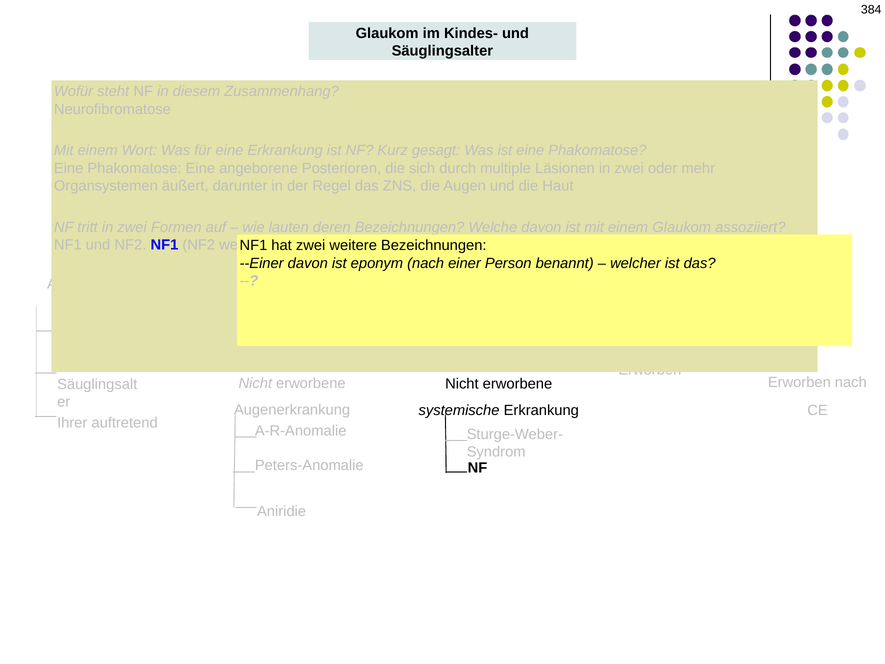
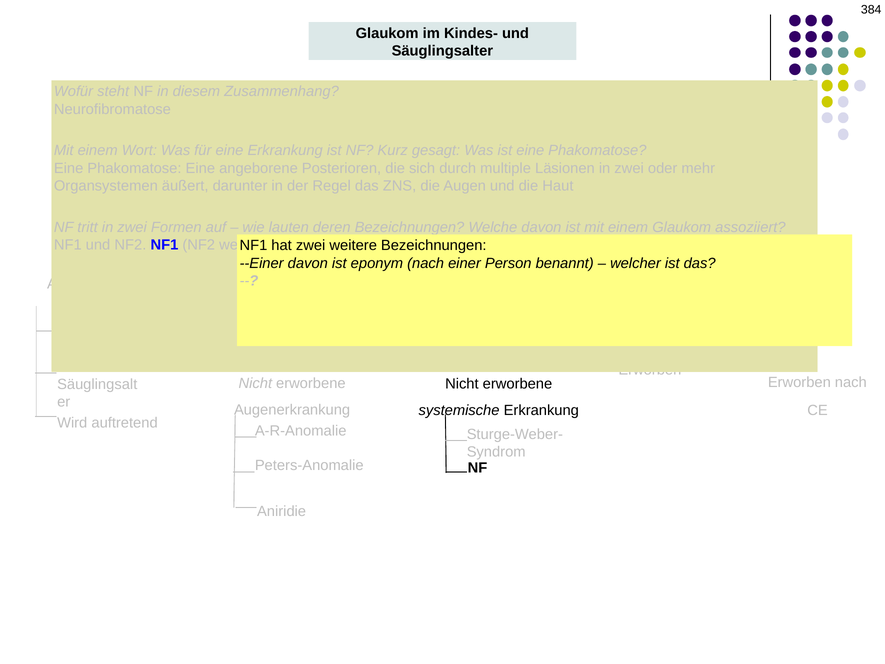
Ihrer: Ihrer -> Wird (72, 422)
